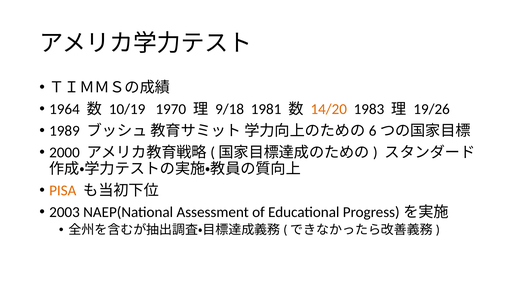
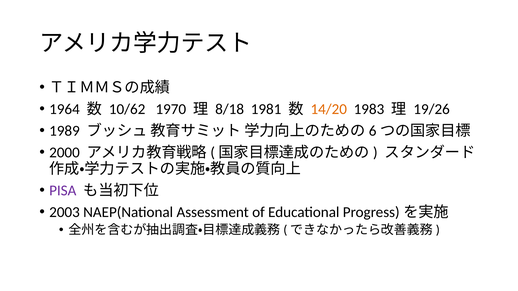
10/19: 10/19 -> 10/62 (127, 109)
9/18: 9/18 -> 8/18 (230, 109)
PISA colour: orange -> purple (63, 191)
